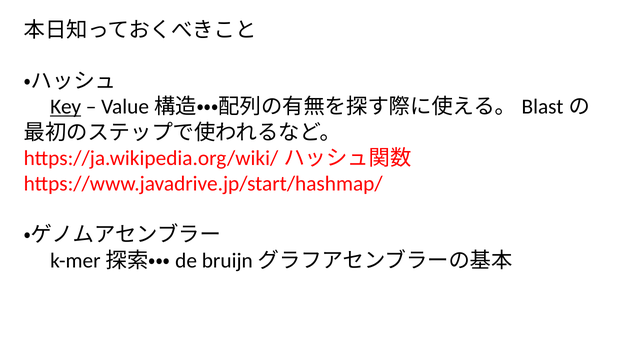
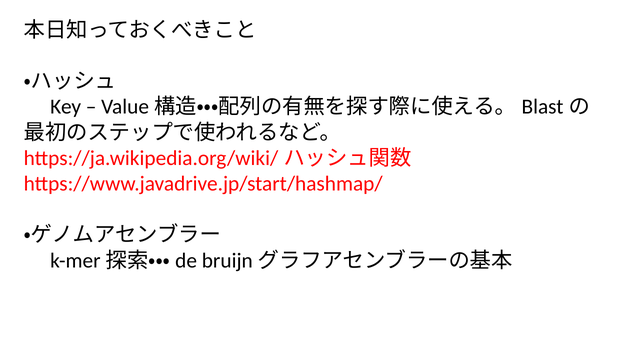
Key underline: present -> none (66, 107)
